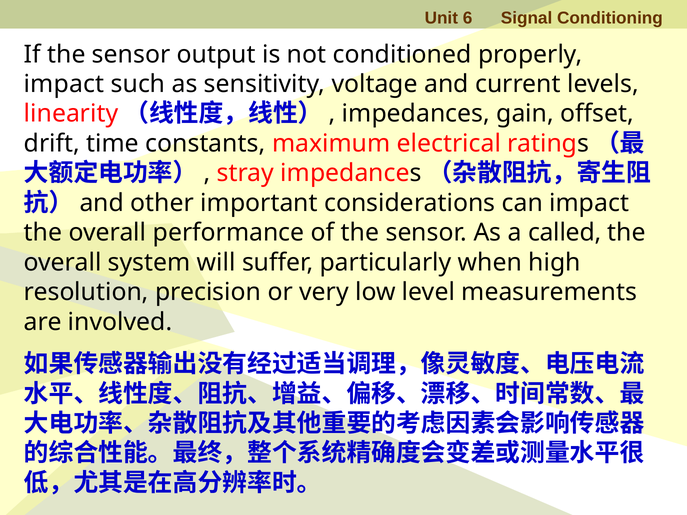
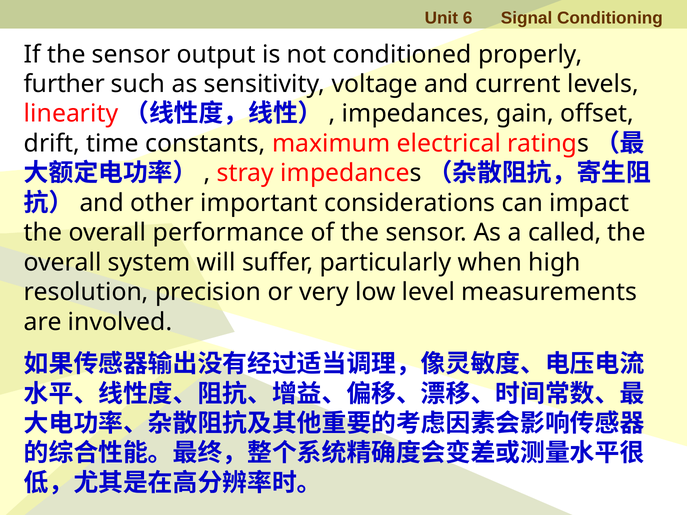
impact: impact -> further (64, 84)
